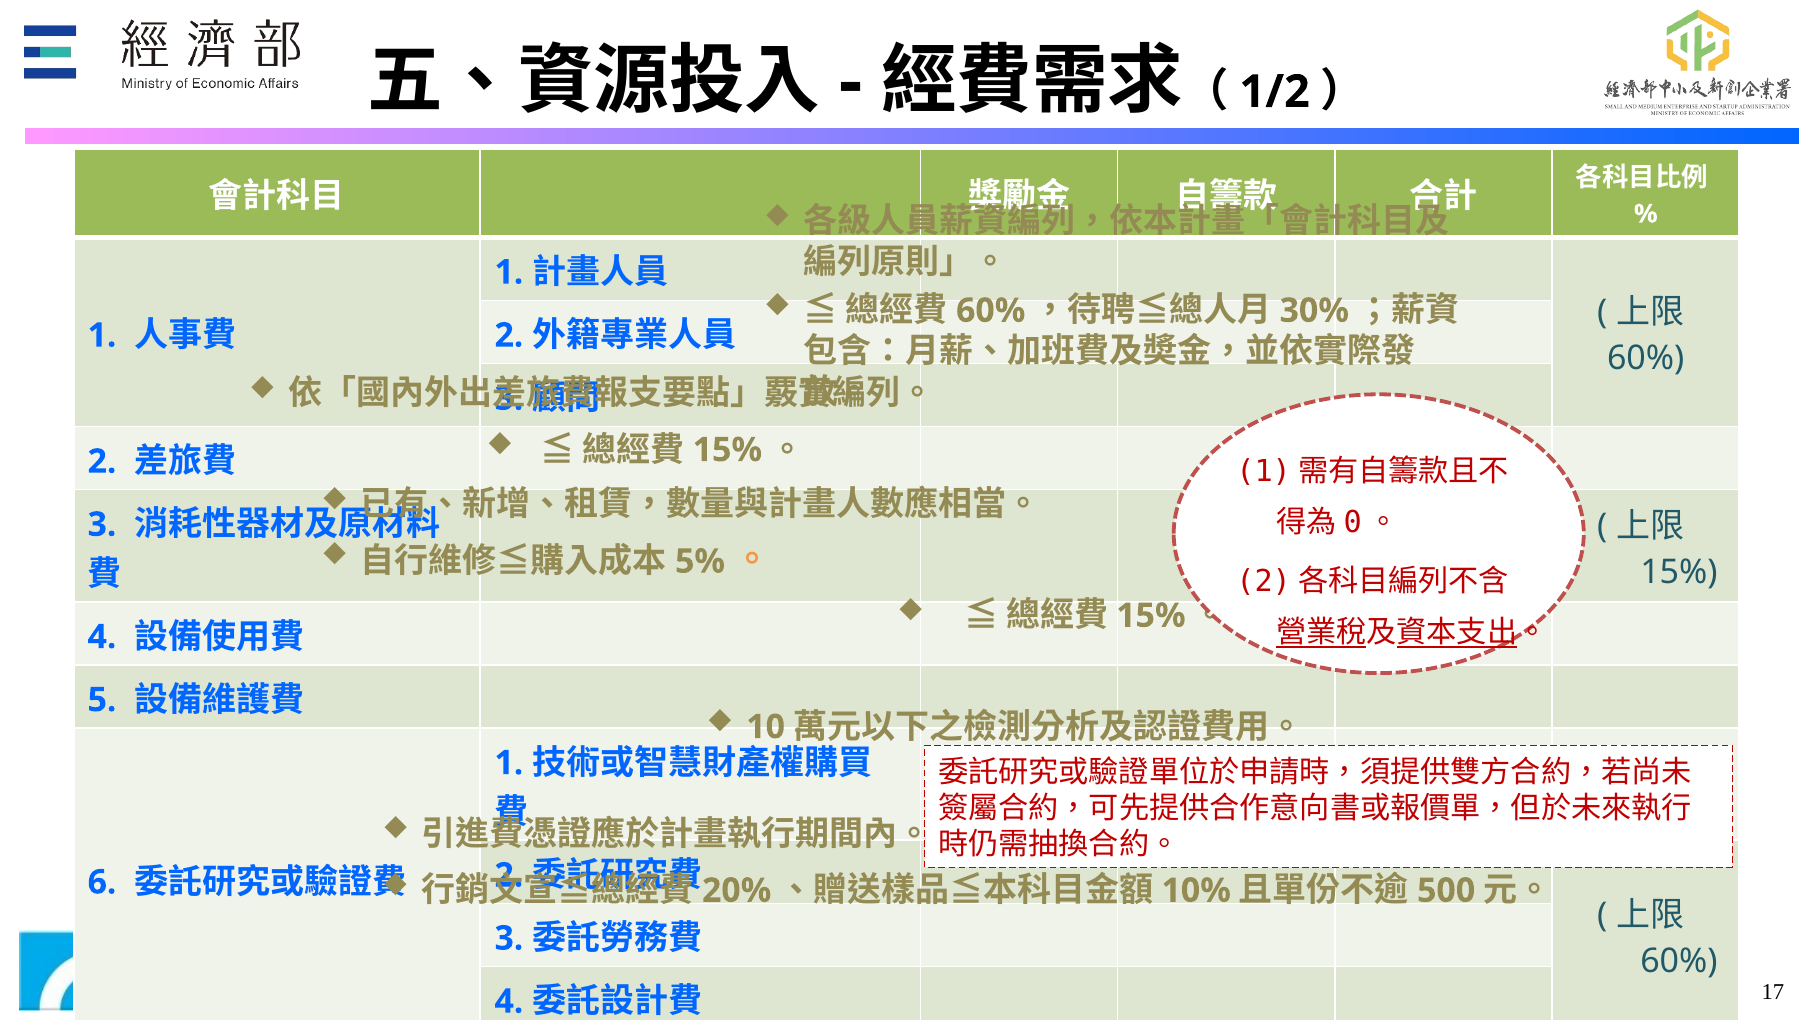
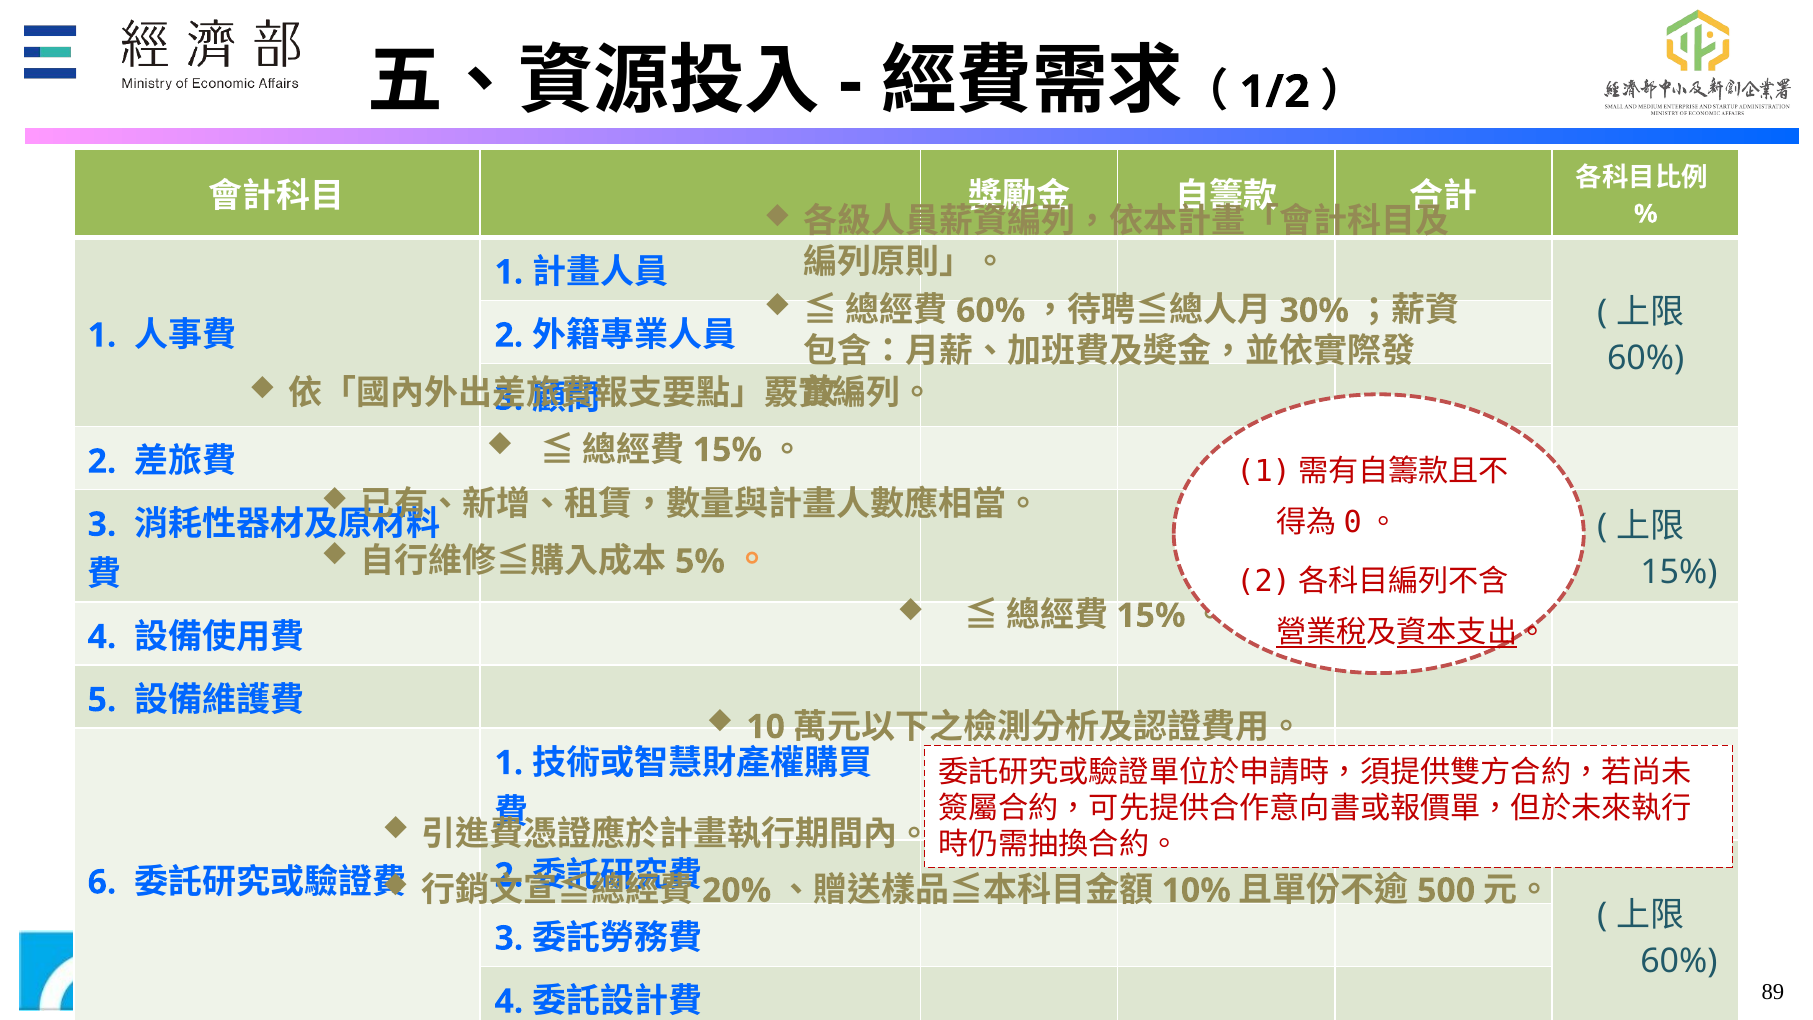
17: 17 -> 89 (1773, 992)
